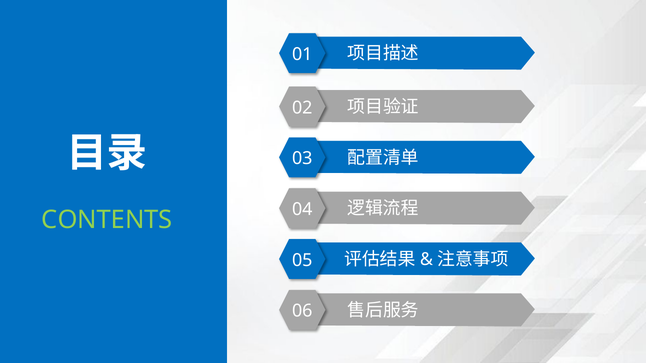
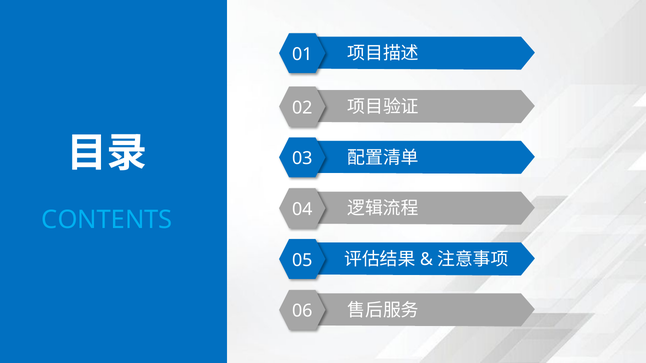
CONTENTS colour: light green -> light blue (107, 220)
